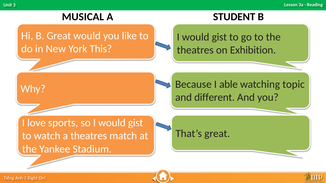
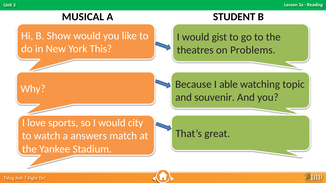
B Great: Great -> Show (59, 36)
Exhibition: Exhibition -> Problems (253, 50)
different: different -> souvenir (214, 98)
so I would gist: gist -> city (136, 123)
a theatres: theatres -> answers (89, 136)
